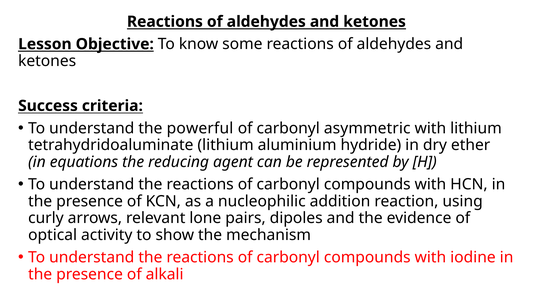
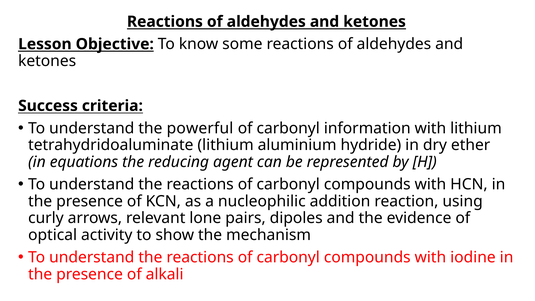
asymmetric: asymmetric -> information (367, 128)
